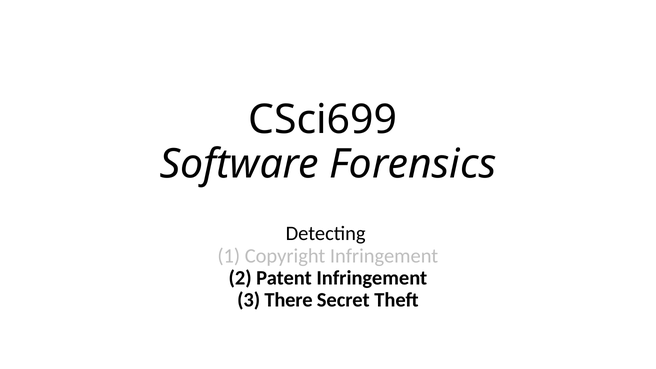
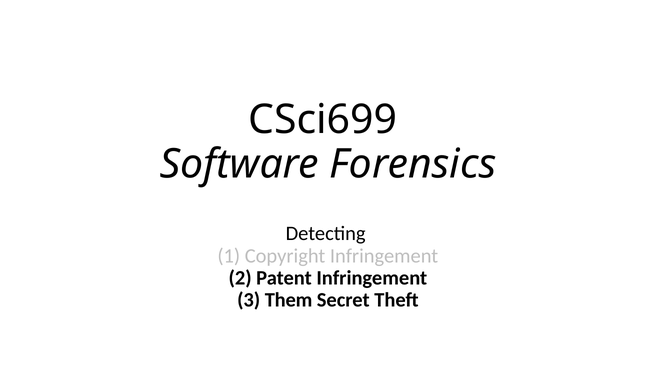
There: There -> Them (289, 300)
